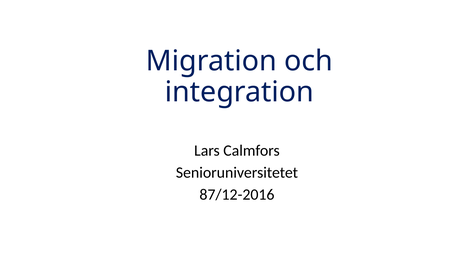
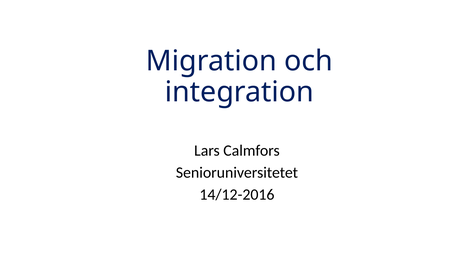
87/12-2016: 87/12-2016 -> 14/12-2016 (237, 194)
